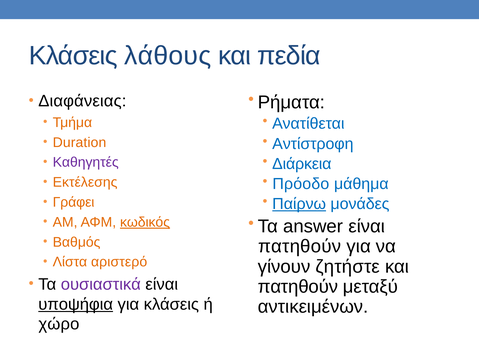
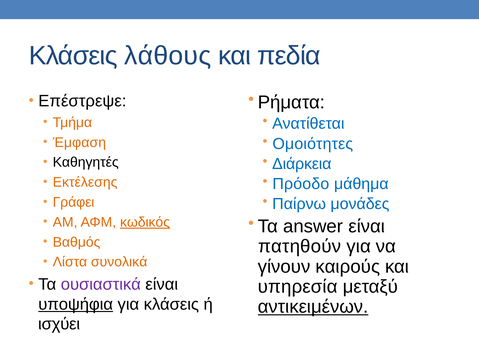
Διαφάνειας: Διαφάνειας -> Επέστρεψε (82, 101)
Αντίστροφη: Αντίστροφη -> Ομοιότητες (313, 144)
Duration: Duration -> Έμφαση (79, 143)
Καθηγητές colour: purple -> black (86, 162)
Παίρνω underline: present -> none (299, 204)
αριστερό: αριστερό -> συνολικά (119, 262)
ζητήστε: ζητήστε -> καιρούς (348, 267)
πατηθούν: πατηθούν -> υπηρεσία (298, 287)
αντικειμένων underline: none -> present (313, 307)
χώρο: χώρο -> ισχύει (59, 324)
